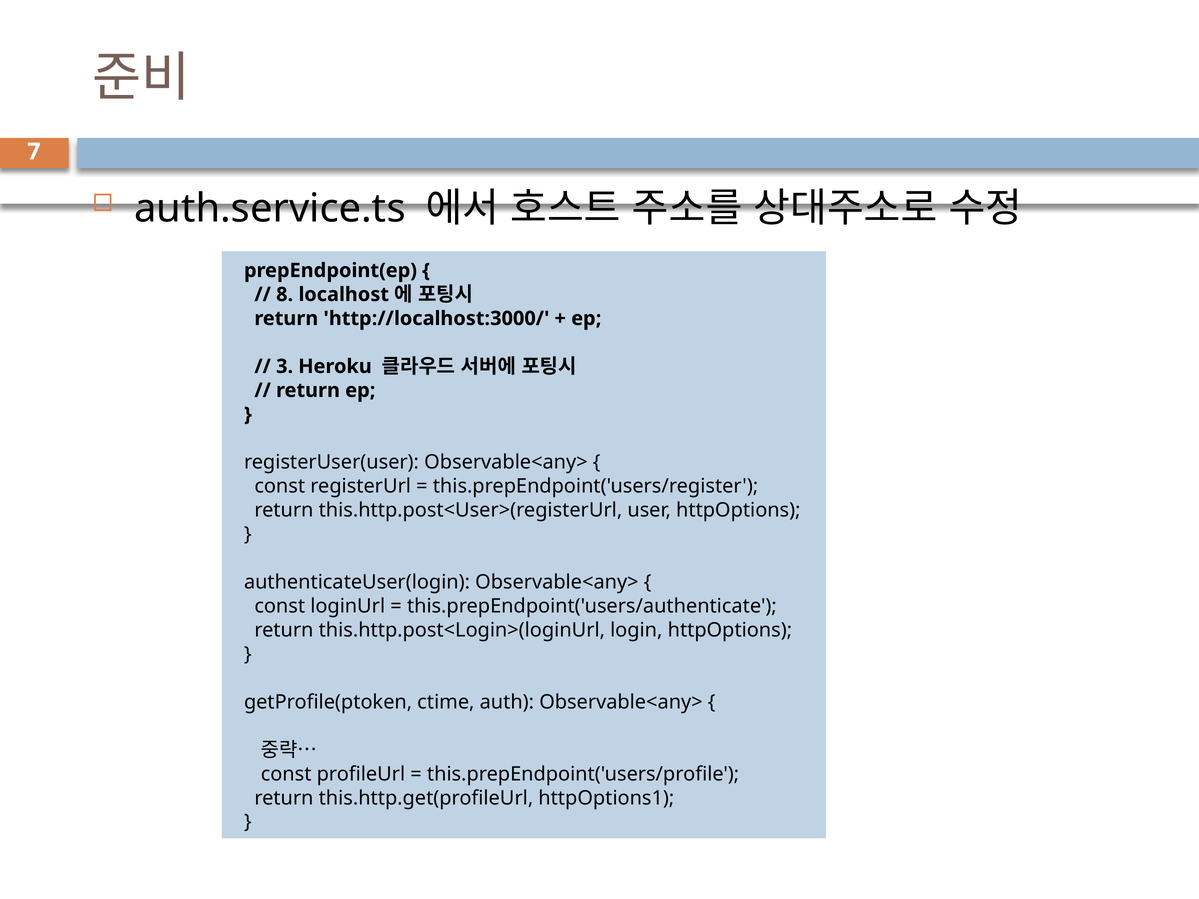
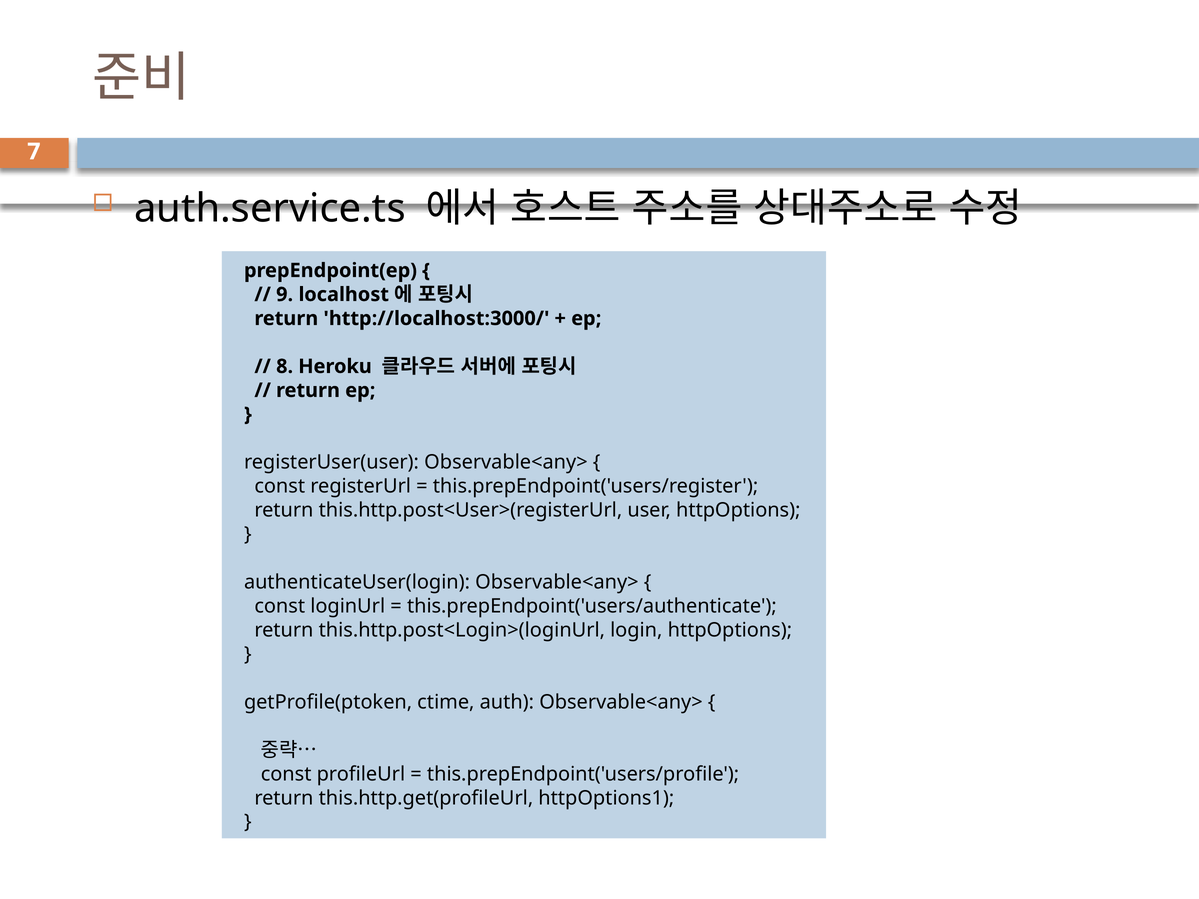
8: 8 -> 9 (285, 295)
3: 3 -> 8 (285, 367)
